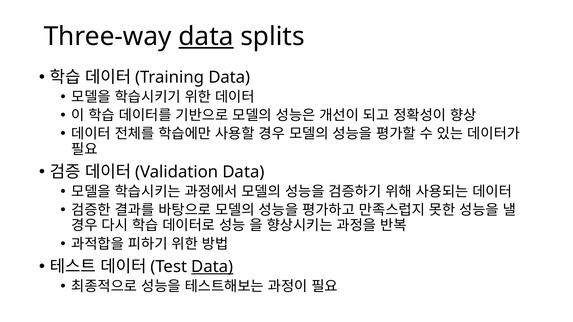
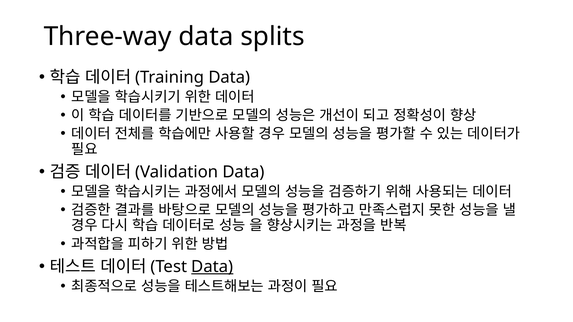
data underline: present -> none (206, 36)
